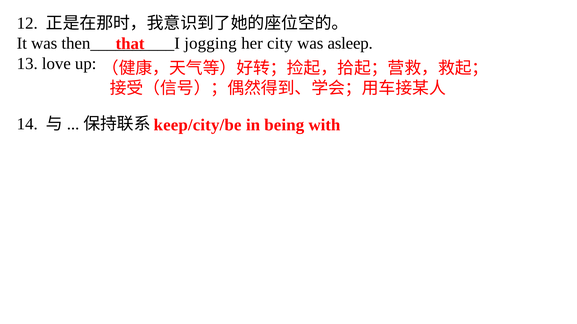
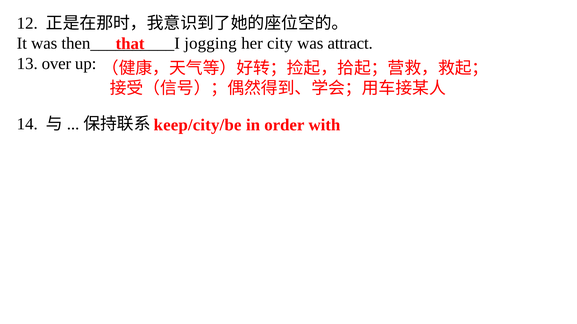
asleep: asleep -> attract (350, 43)
love: love -> over (56, 64)
being: being -> order (284, 125)
